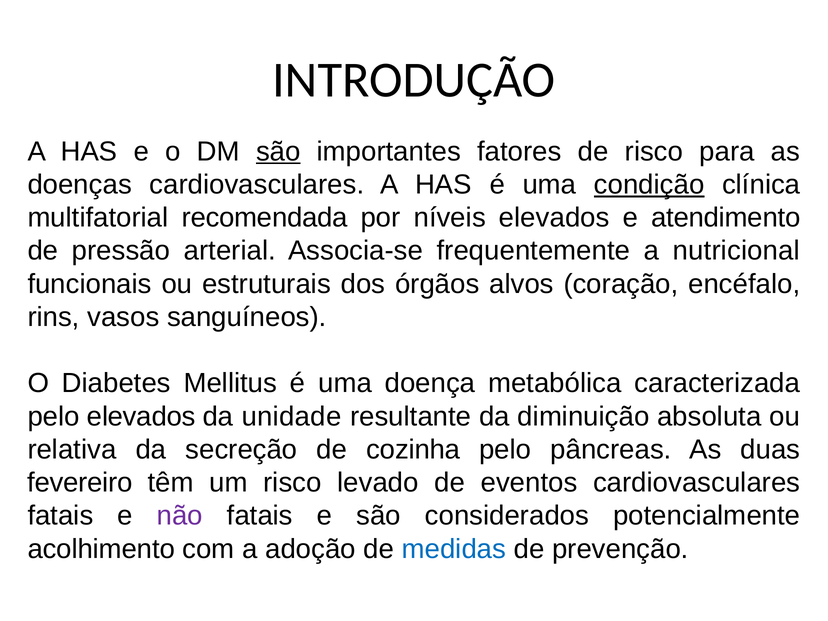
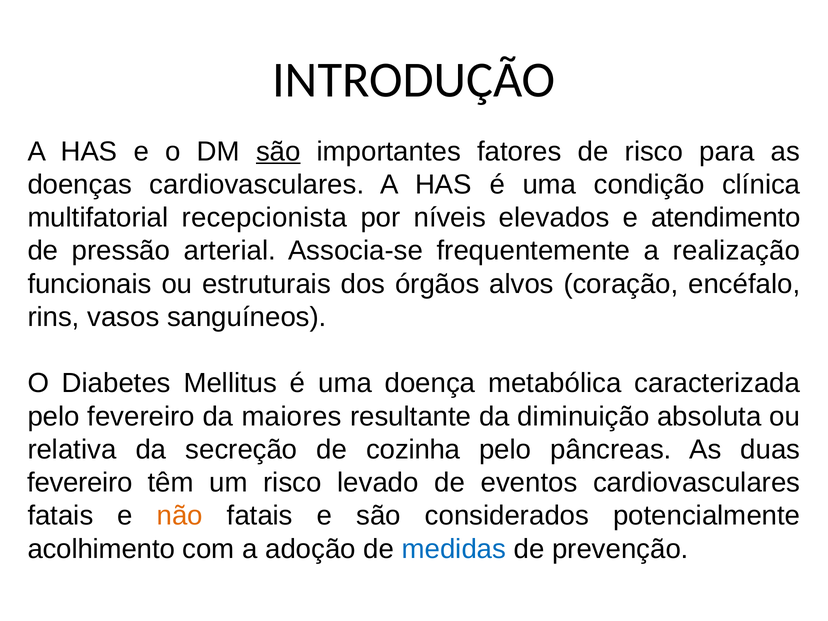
condição underline: present -> none (649, 185)
recomendada: recomendada -> recepcionista (264, 218)
nutricional: nutricional -> realização (736, 251)
pelo elevados: elevados -> fevereiro (141, 416)
unidade: unidade -> maiores (292, 416)
não colour: purple -> orange (180, 516)
